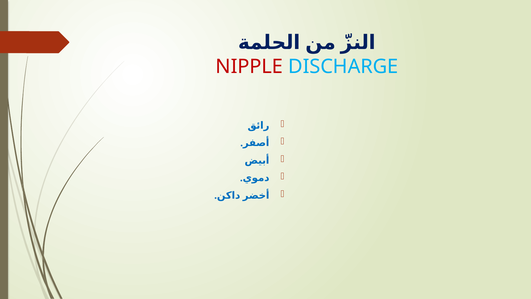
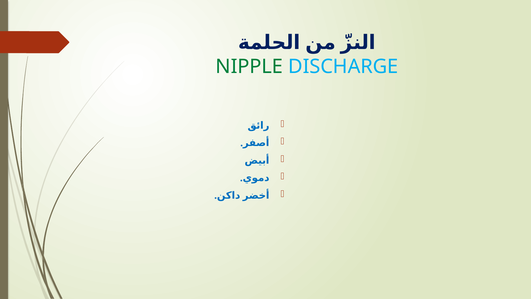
NIPPLE colour: red -> green (249, 66)
